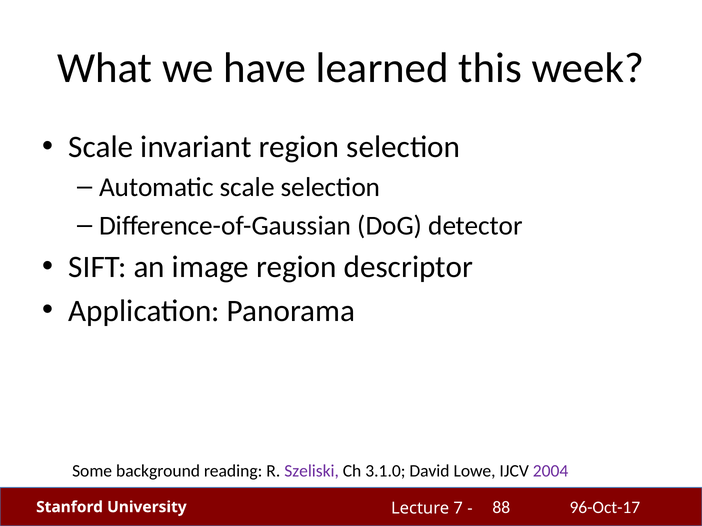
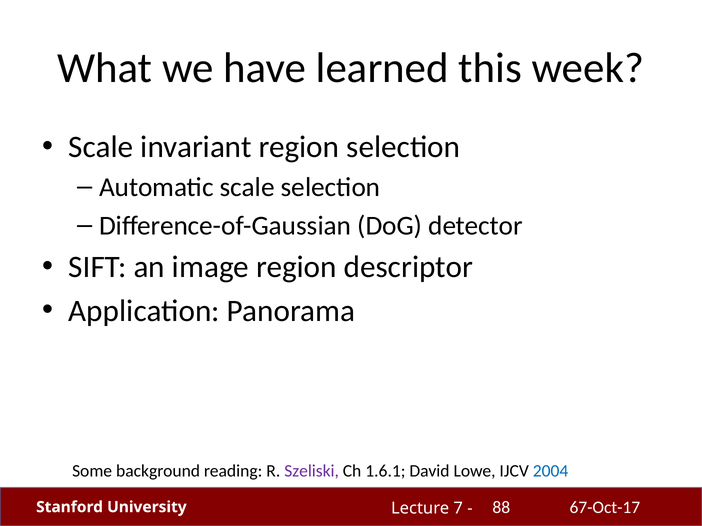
3.1.0: 3.1.0 -> 1.6.1 (385, 471)
2004 colour: purple -> blue (551, 471)
96-Oct-17: 96-Oct-17 -> 67-Oct-17 (605, 508)
